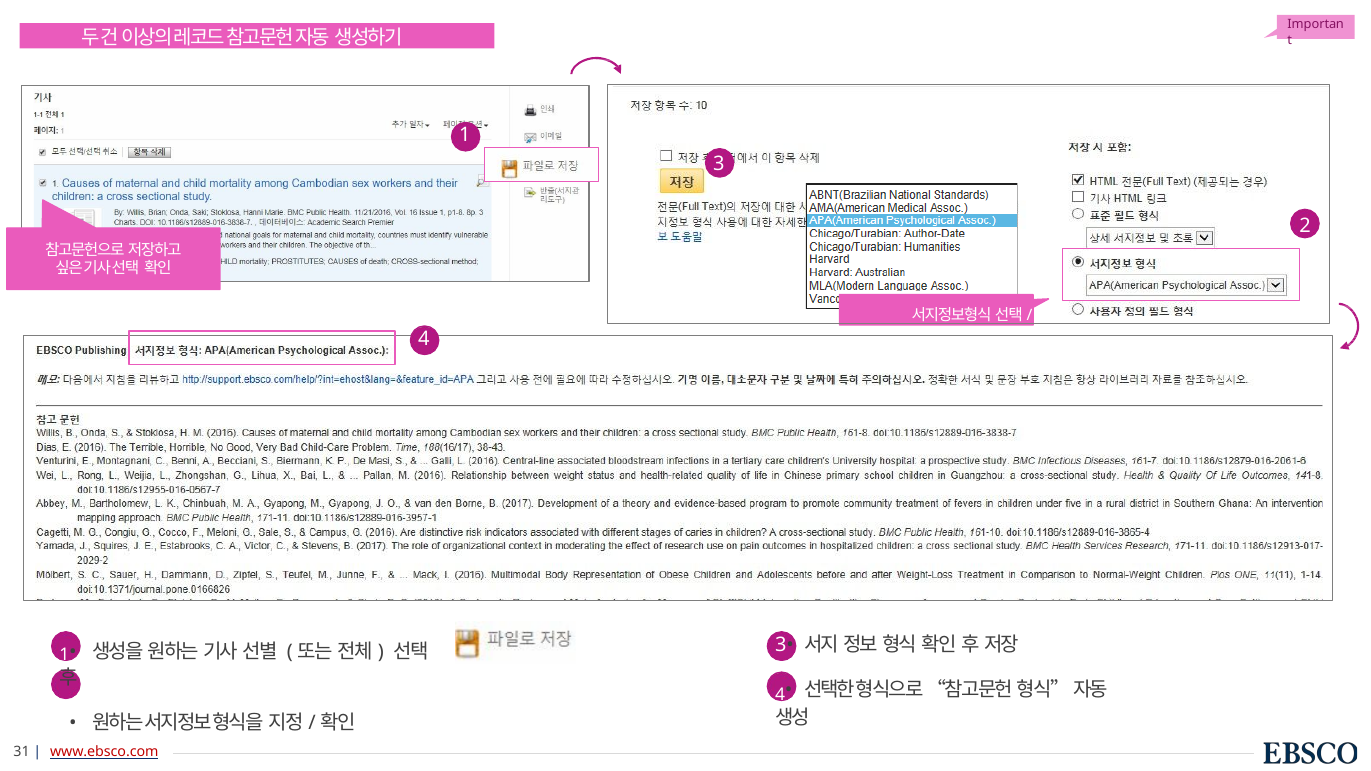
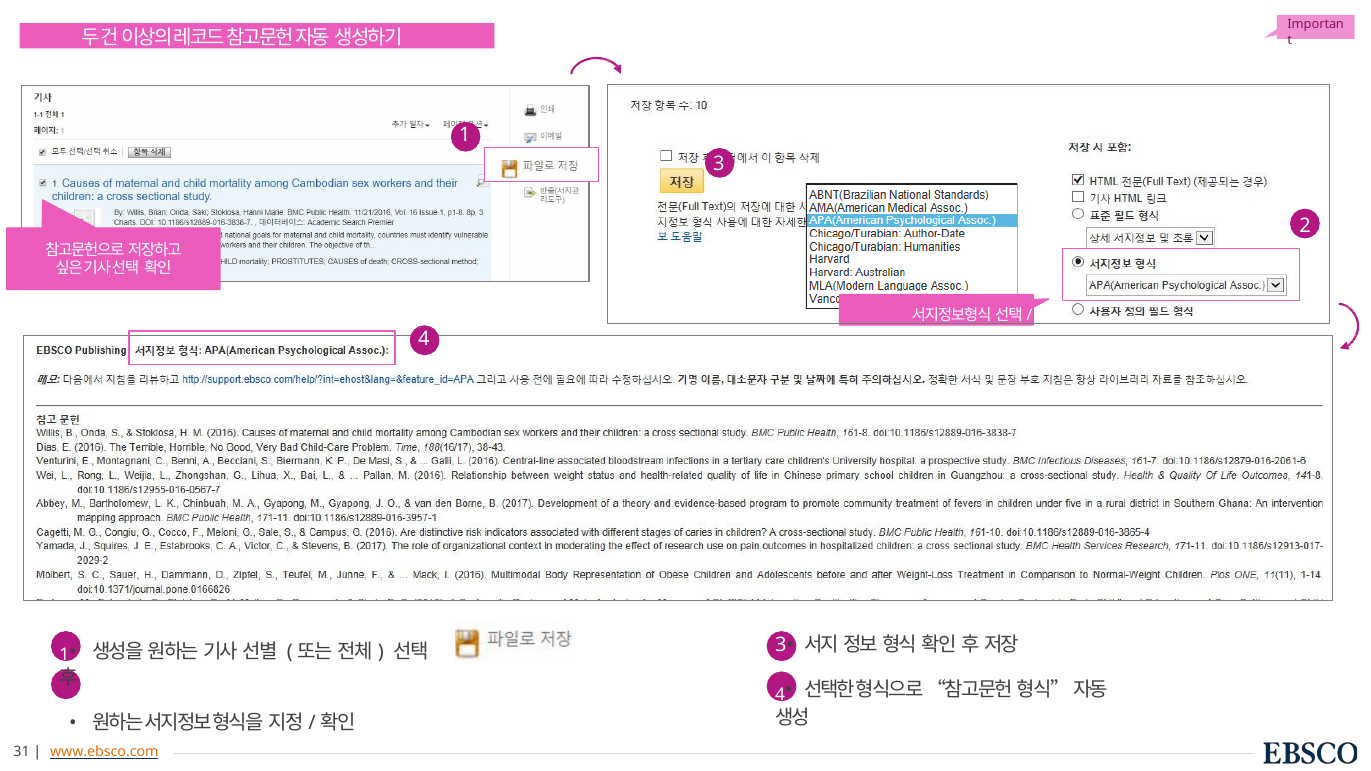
www.ebsco.com colour: red -> orange (104, 752)
